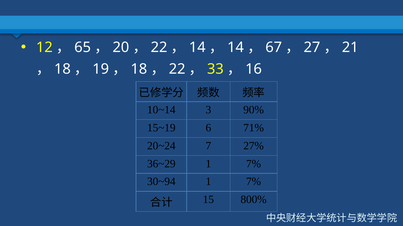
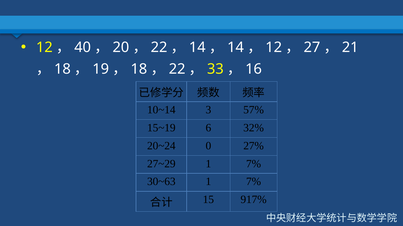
65: 65 -> 40 (83, 48)
67: 67 -> 12 (274, 48)
90%: 90% -> 57% (254, 110)
71%: 71% -> 32% (254, 128)
7: 7 -> 0 (208, 146)
36~29: 36~29 -> 27~29 (161, 164)
30~94: 30~94 -> 30~63 (161, 182)
800%: 800% -> 917% (254, 200)
